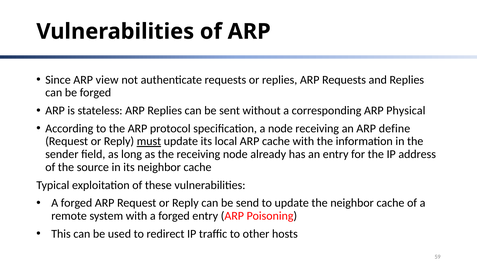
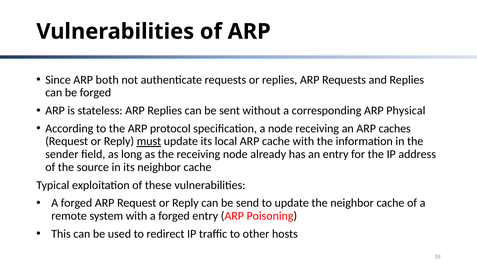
view: view -> both (107, 80)
define: define -> caches (395, 128)
